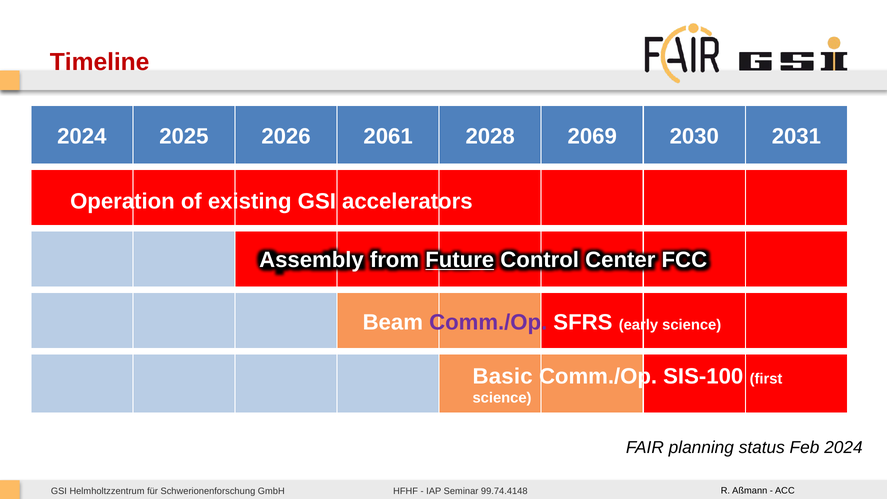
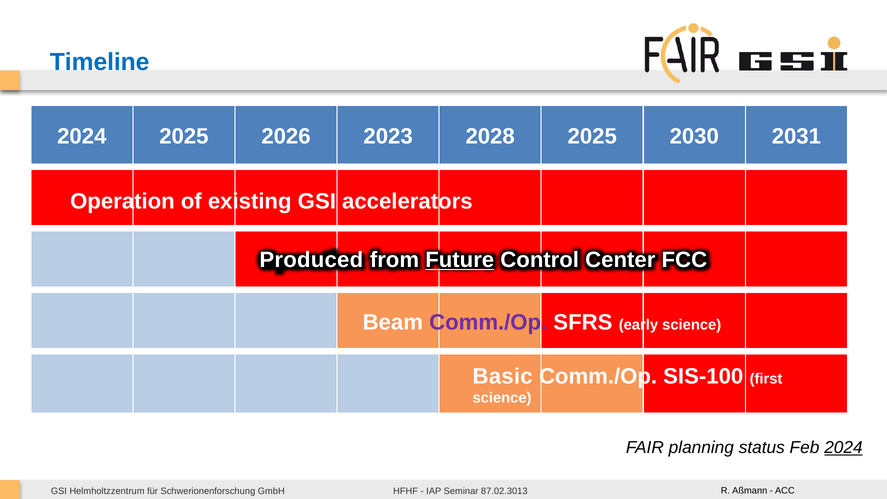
Timeline colour: red -> blue (100, 62)
2061: 2061 -> 2023 (388, 137)
2028 2069: 2069 -> 2025 (592, 137)
Assembly: Assembly -> Produced (311, 260)
2024 underline: none -> present (843, 448)
99.74.4148: 99.74.4148 -> 87.02.3013 (504, 491)
